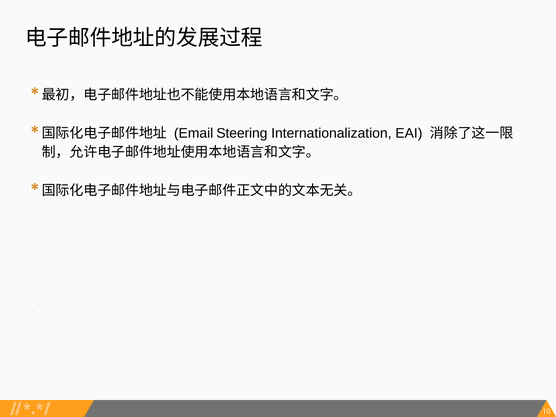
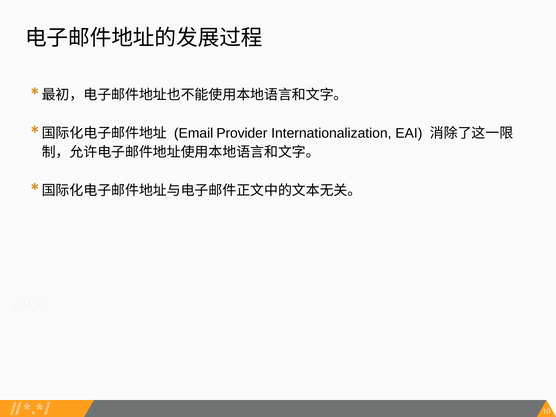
Steering: Steering -> Provider (242, 133)
